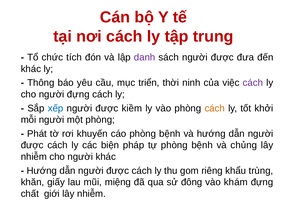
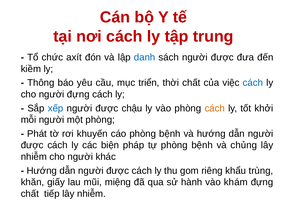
tích: tích -> axít (74, 57)
danh colour: purple -> blue (145, 57)
khác: khác -> kiềm (31, 69)
thời ninh: ninh -> chất (191, 83)
cách colour: purple -> blue (253, 83)
kiềm: kiềm -> chậu (132, 108)
đông: đông -> hành (192, 182)
giới: giới -> tiếp (52, 193)
